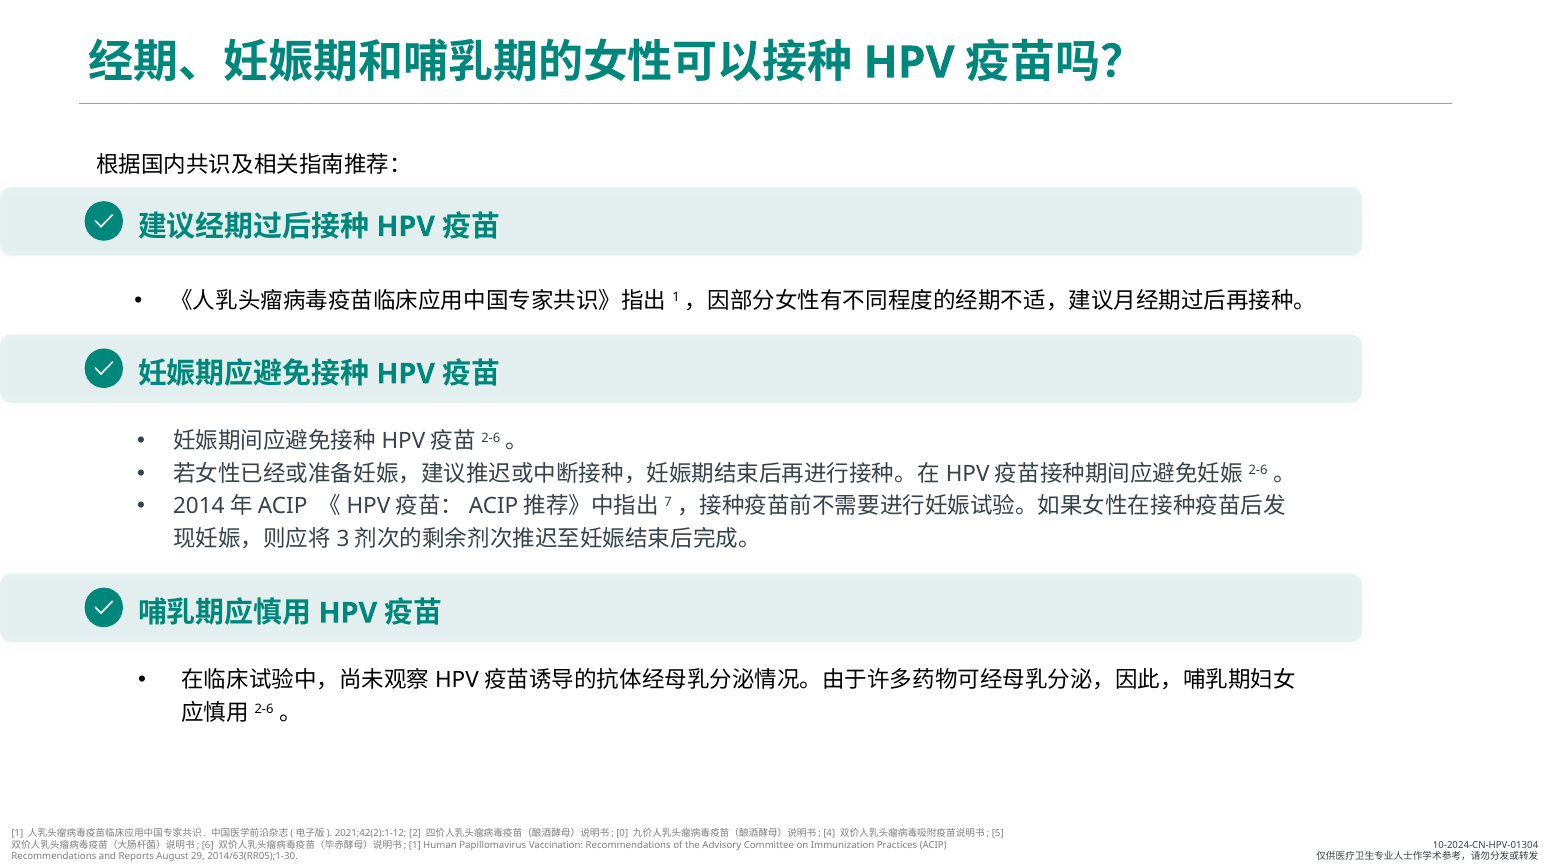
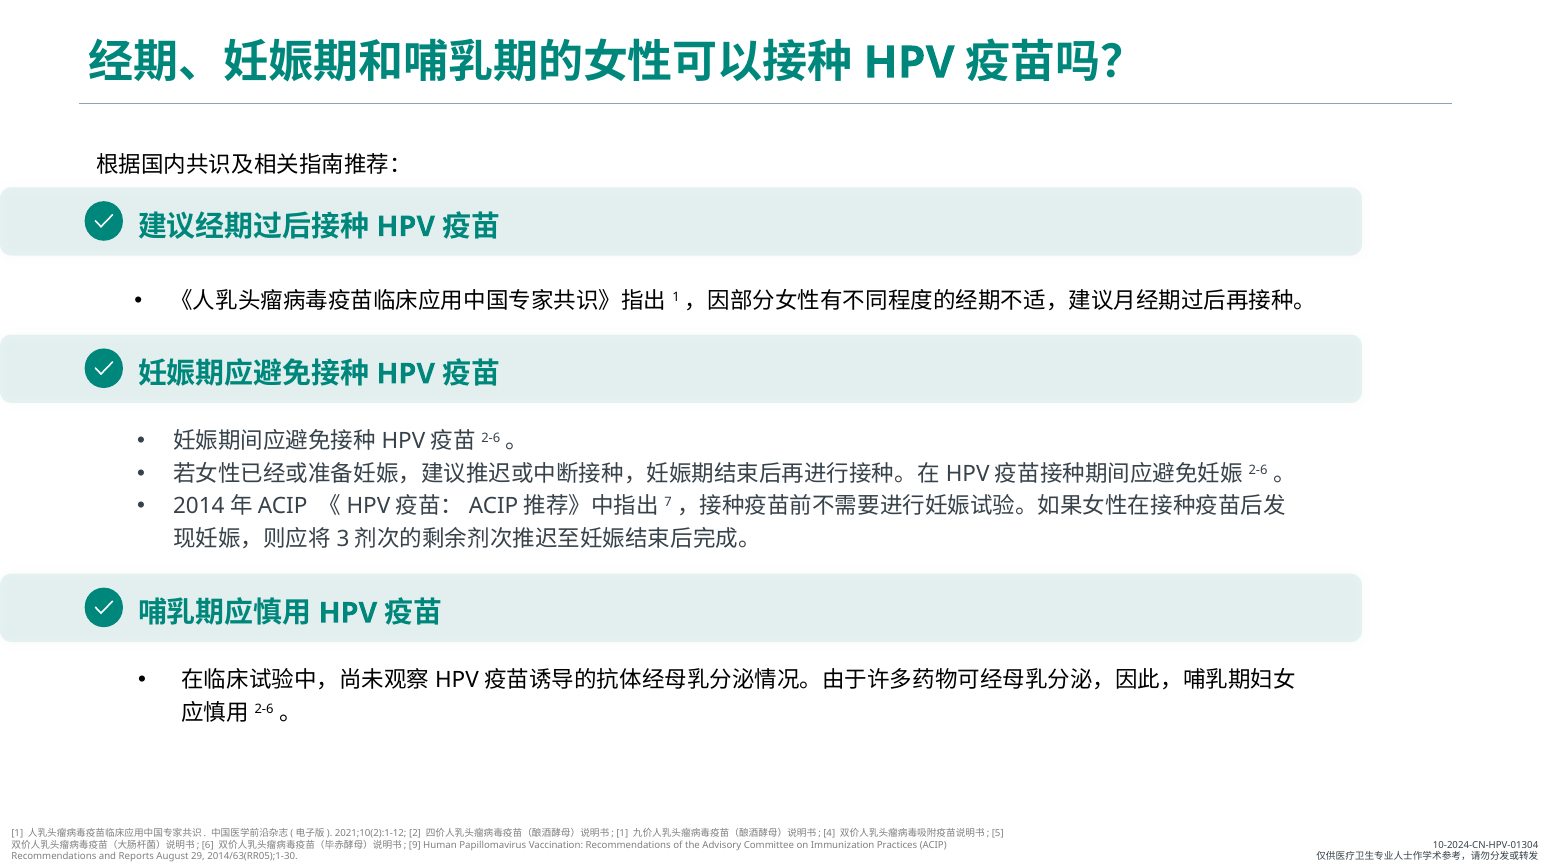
2021;42(2):1-12: 2021;42(2):1-12 -> 2021;10(2):1-12 (371, 833)
0: 0 -> 1 (622, 833)
1: 1 -> 9 (415, 845)
